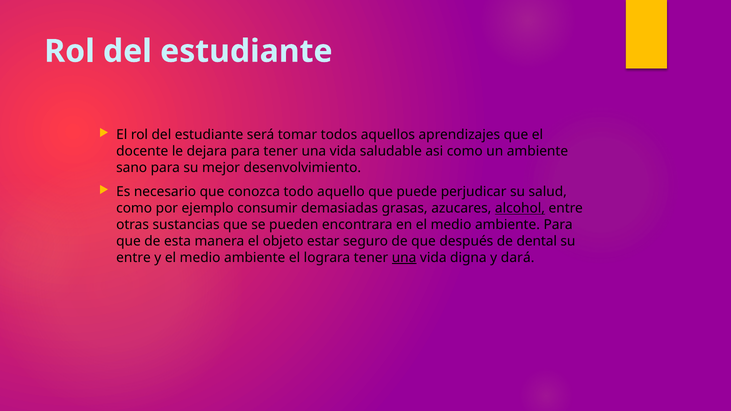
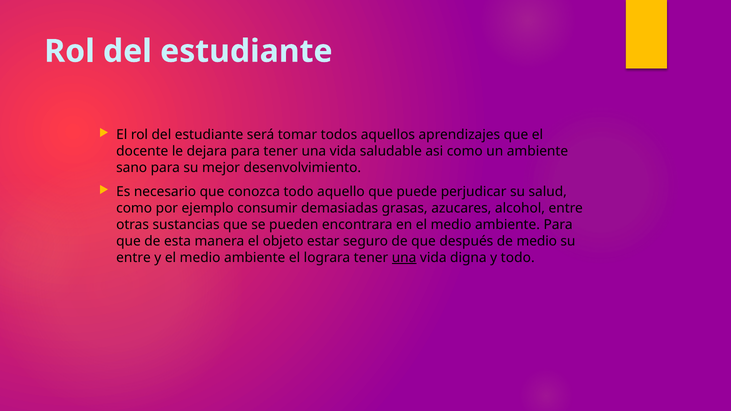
alcohol underline: present -> none (520, 208)
de dental: dental -> medio (537, 241)
y dará: dará -> todo (518, 258)
